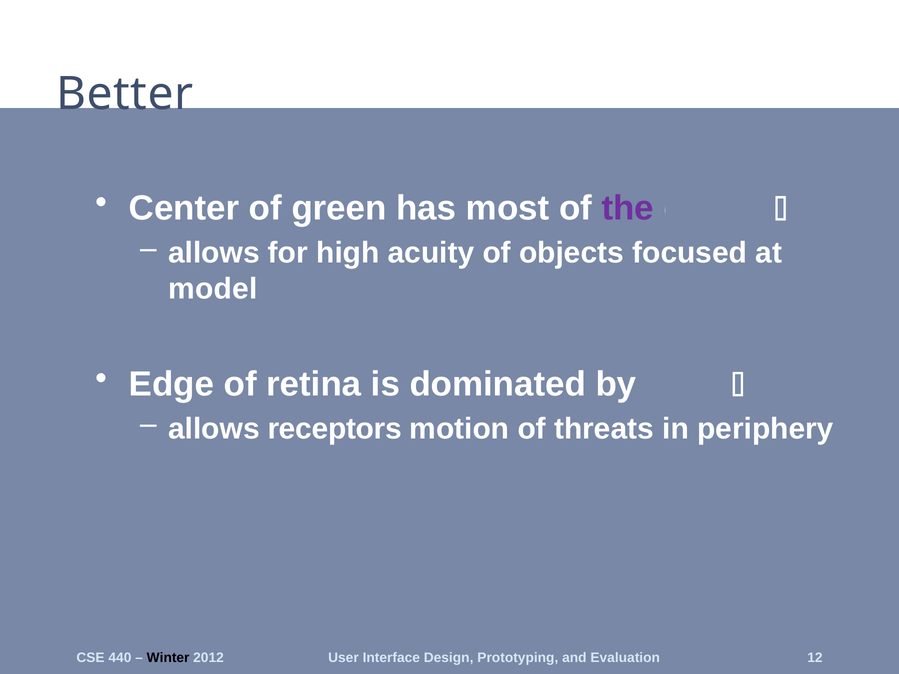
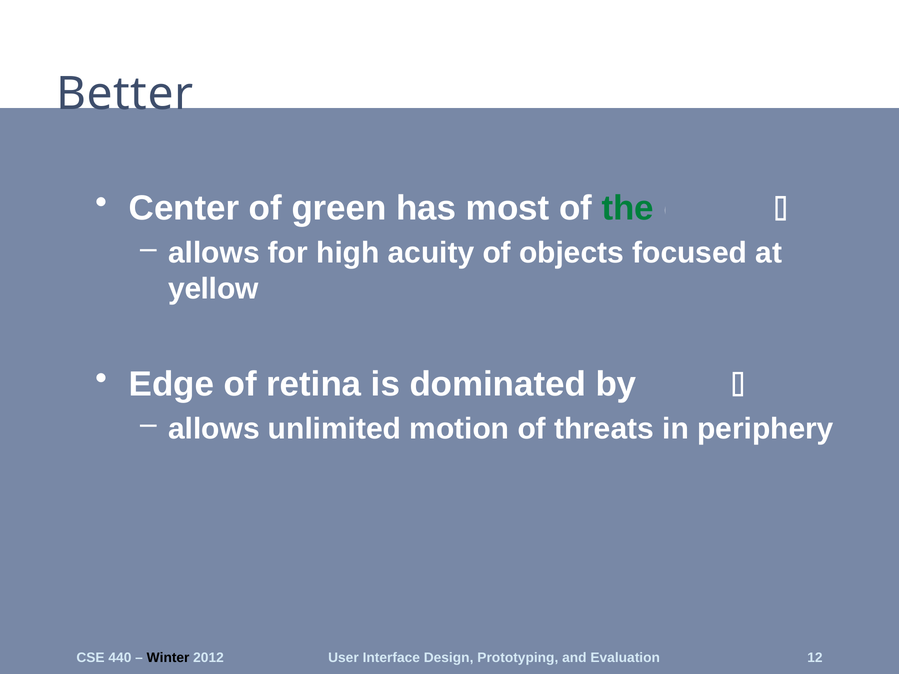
the colour: purple -> green (628, 209)
model: model -> yellow (213, 289)
receptors: receptors -> unlimited (335, 429)
